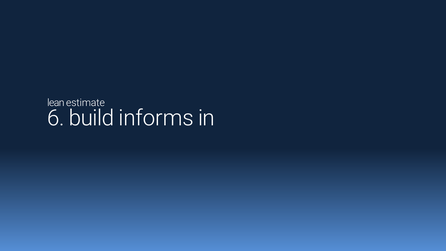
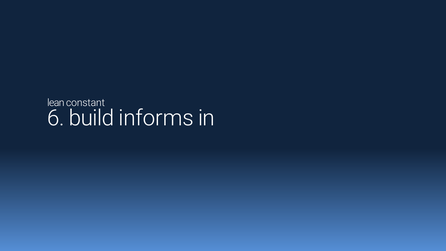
estimate: estimate -> constant (85, 103)
